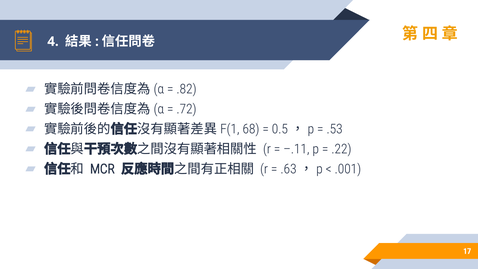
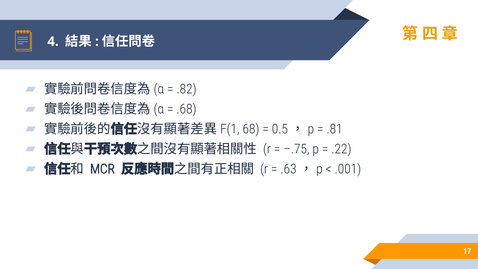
.72: .72 -> .68 (186, 109)
.53: .53 -> .81 (335, 129)
–.11: –.11 -> –.75 (296, 149)
